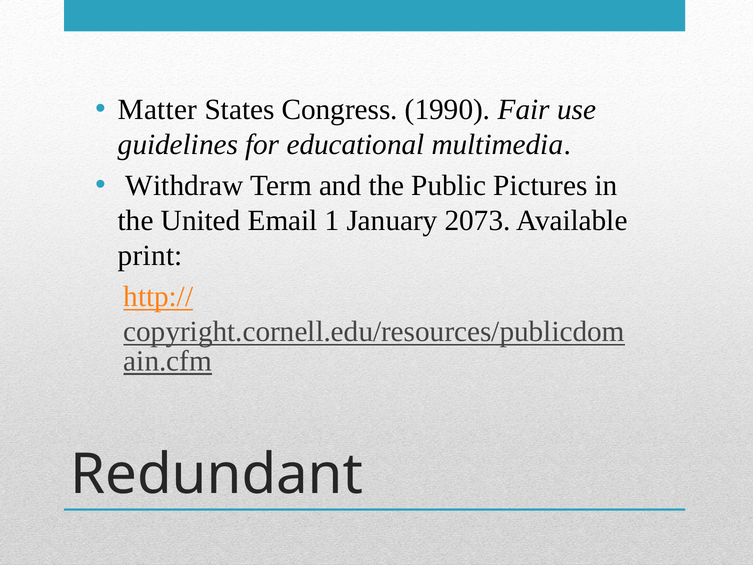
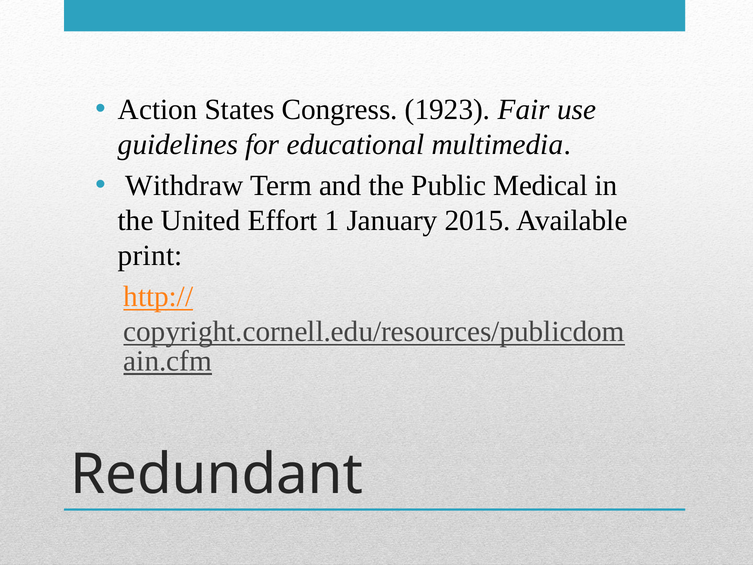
Matter: Matter -> Action (158, 110)
1990: 1990 -> 1923 (448, 110)
Pictures: Pictures -> Medical (540, 186)
Email: Email -> Effort (283, 221)
2073: 2073 -> 2015 (478, 221)
